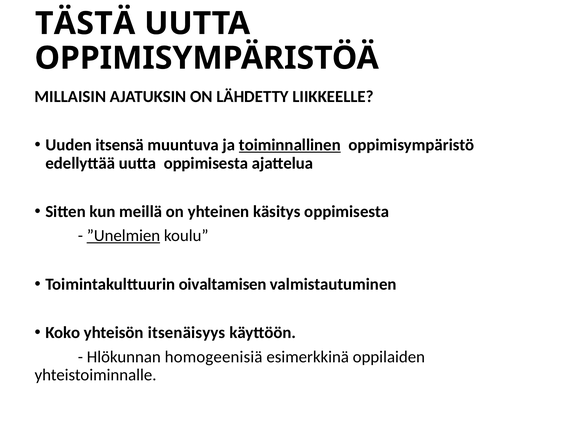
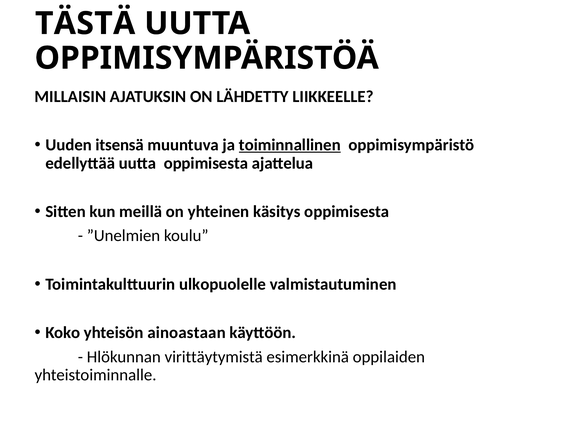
”Unelmien underline: present -> none (123, 236)
oivaltamisen: oivaltamisen -> ulkopuolelle (223, 284)
itsenäisyys: itsenäisyys -> ainoastaan (187, 332)
homogeenisiä: homogeenisiä -> virittäytymistä (214, 357)
